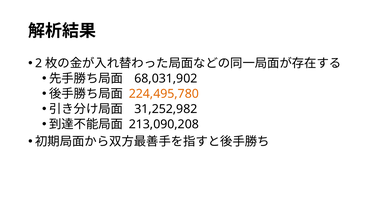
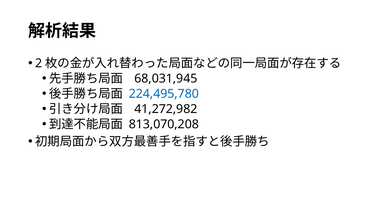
68,031,902: 68,031,902 -> 68,031,945 (166, 79)
224,495,780 colour: orange -> blue (164, 94)
31,252,982: 31,252,982 -> 41,272,982 (166, 109)
213,090,208: 213,090,208 -> 813,070,208 (164, 124)
